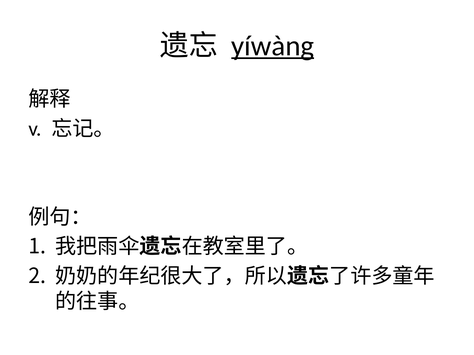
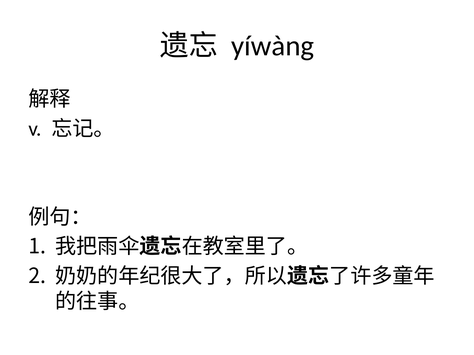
yíwàng underline: present -> none (273, 46)
